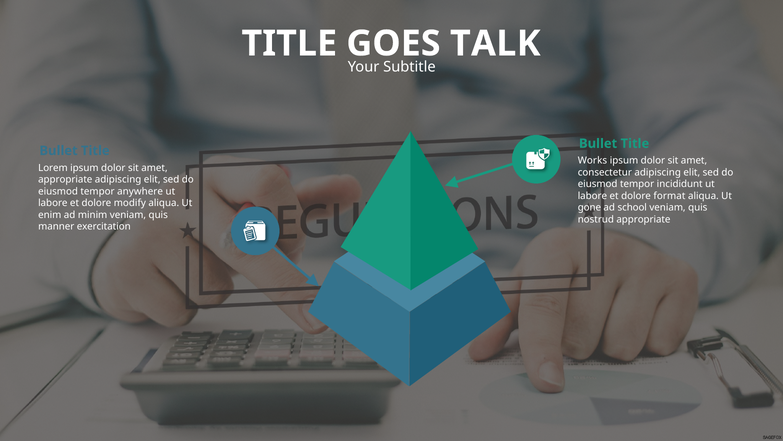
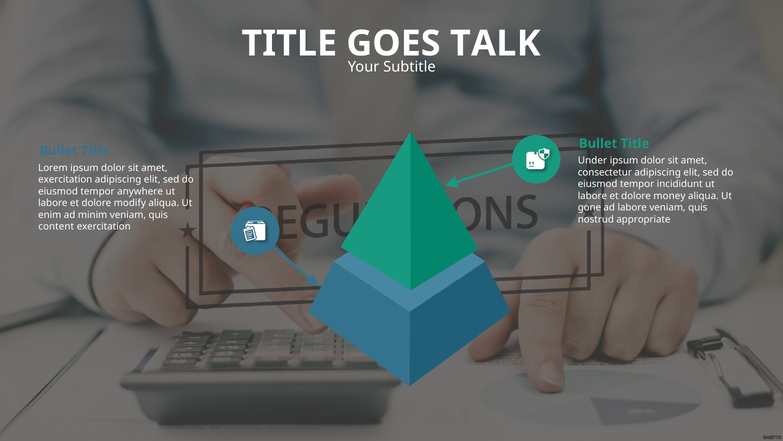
Works: Works -> Under (592, 160)
appropriate: appropriate -> exercitation (65, 179)
format: format -> money (669, 196)
ad school: school -> labore (632, 207)
manner: manner -> content (56, 226)
